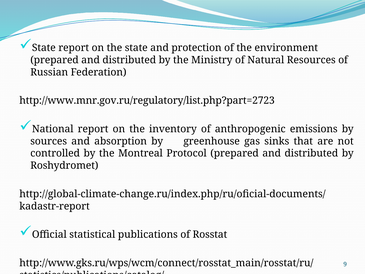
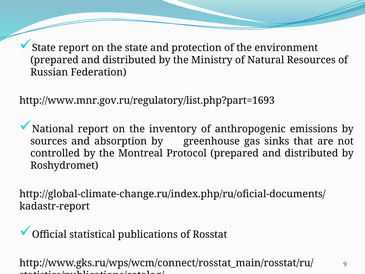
http://www.mnr.gov.ru/regulatory/list.php?part=2723: http://www.mnr.gov.ru/regulatory/list.php?part=2723 -> http://www.mnr.gov.ru/regulatory/list.php?part=1693 (147, 100)
